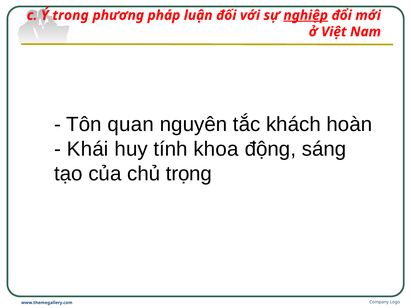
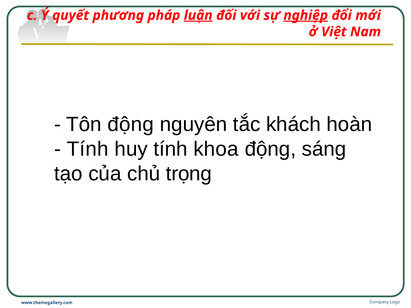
trong: trong -> quyết (71, 15)
luận underline: none -> present (198, 15)
Tôn quan: quan -> động (131, 125)
Khái: Khái -> Tính (88, 149)
